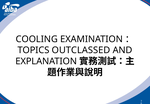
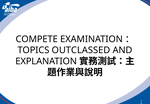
COOLING: COOLING -> COMPETE (37, 39)
